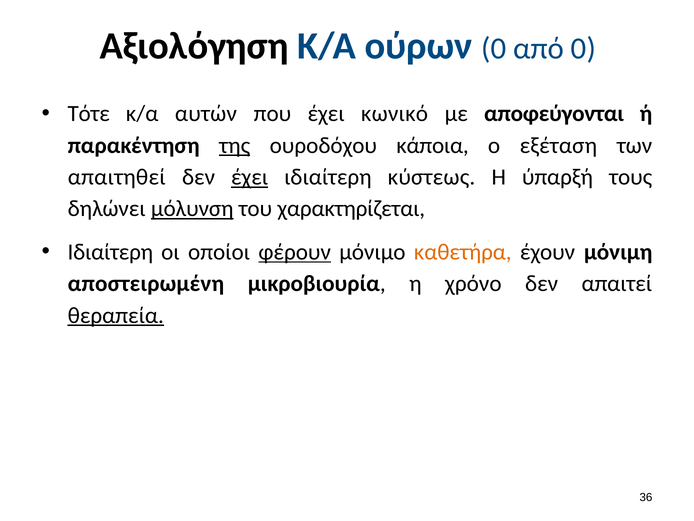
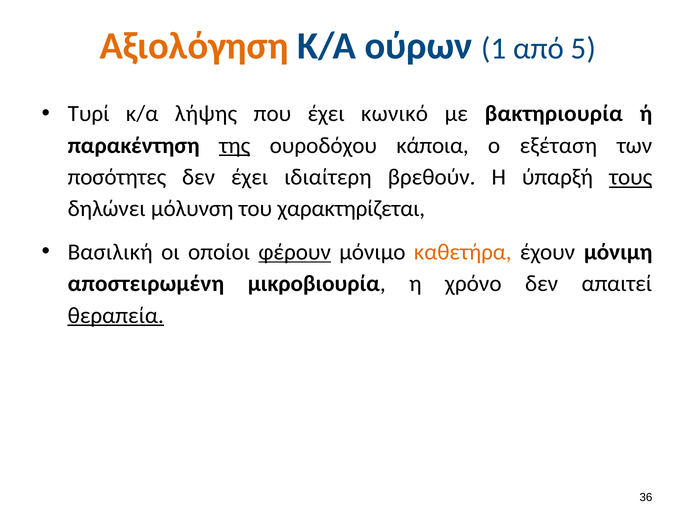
Αξιολόγηση colour: black -> orange (194, 46)
ούρων 0: 0 -> 1 (494, 49)
από 0: 0 -> 5 (583, 49)
Τότε: Τότε -> Τυρί (89, 114)
αυτών: αυτών -> λήψης (206, 114)
αποφεύγονται: αποφεύγονται -> βακτηριουρία (554, 114)
απαιτηθεί: απαιτηθεί -> ποσότητες (117, 177)
έχει underline: present -> none (250, 177)
κύστεως: κύστεως -> βρεθούν (432, 177)
τους underline: none -> present (631, 177)
μόλυνση underline: present -> none (192, 209)
Ιδιαίτερη: Ιδιαίτερη -> Βασιλική (110, 252)
